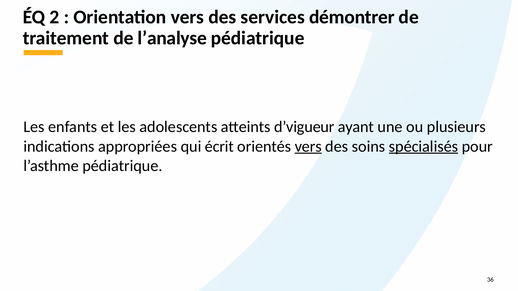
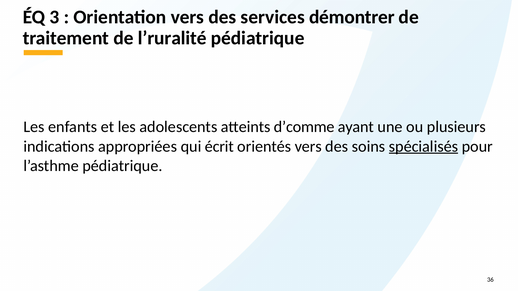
2: 2 -> 3 (54, 17)
l’analyse: l’analyse -> l’ruralité (172, 38)
d’vigueur: d’vigueur -> d’comme (304, 127)
vers underline: present -> none (308, 147)
